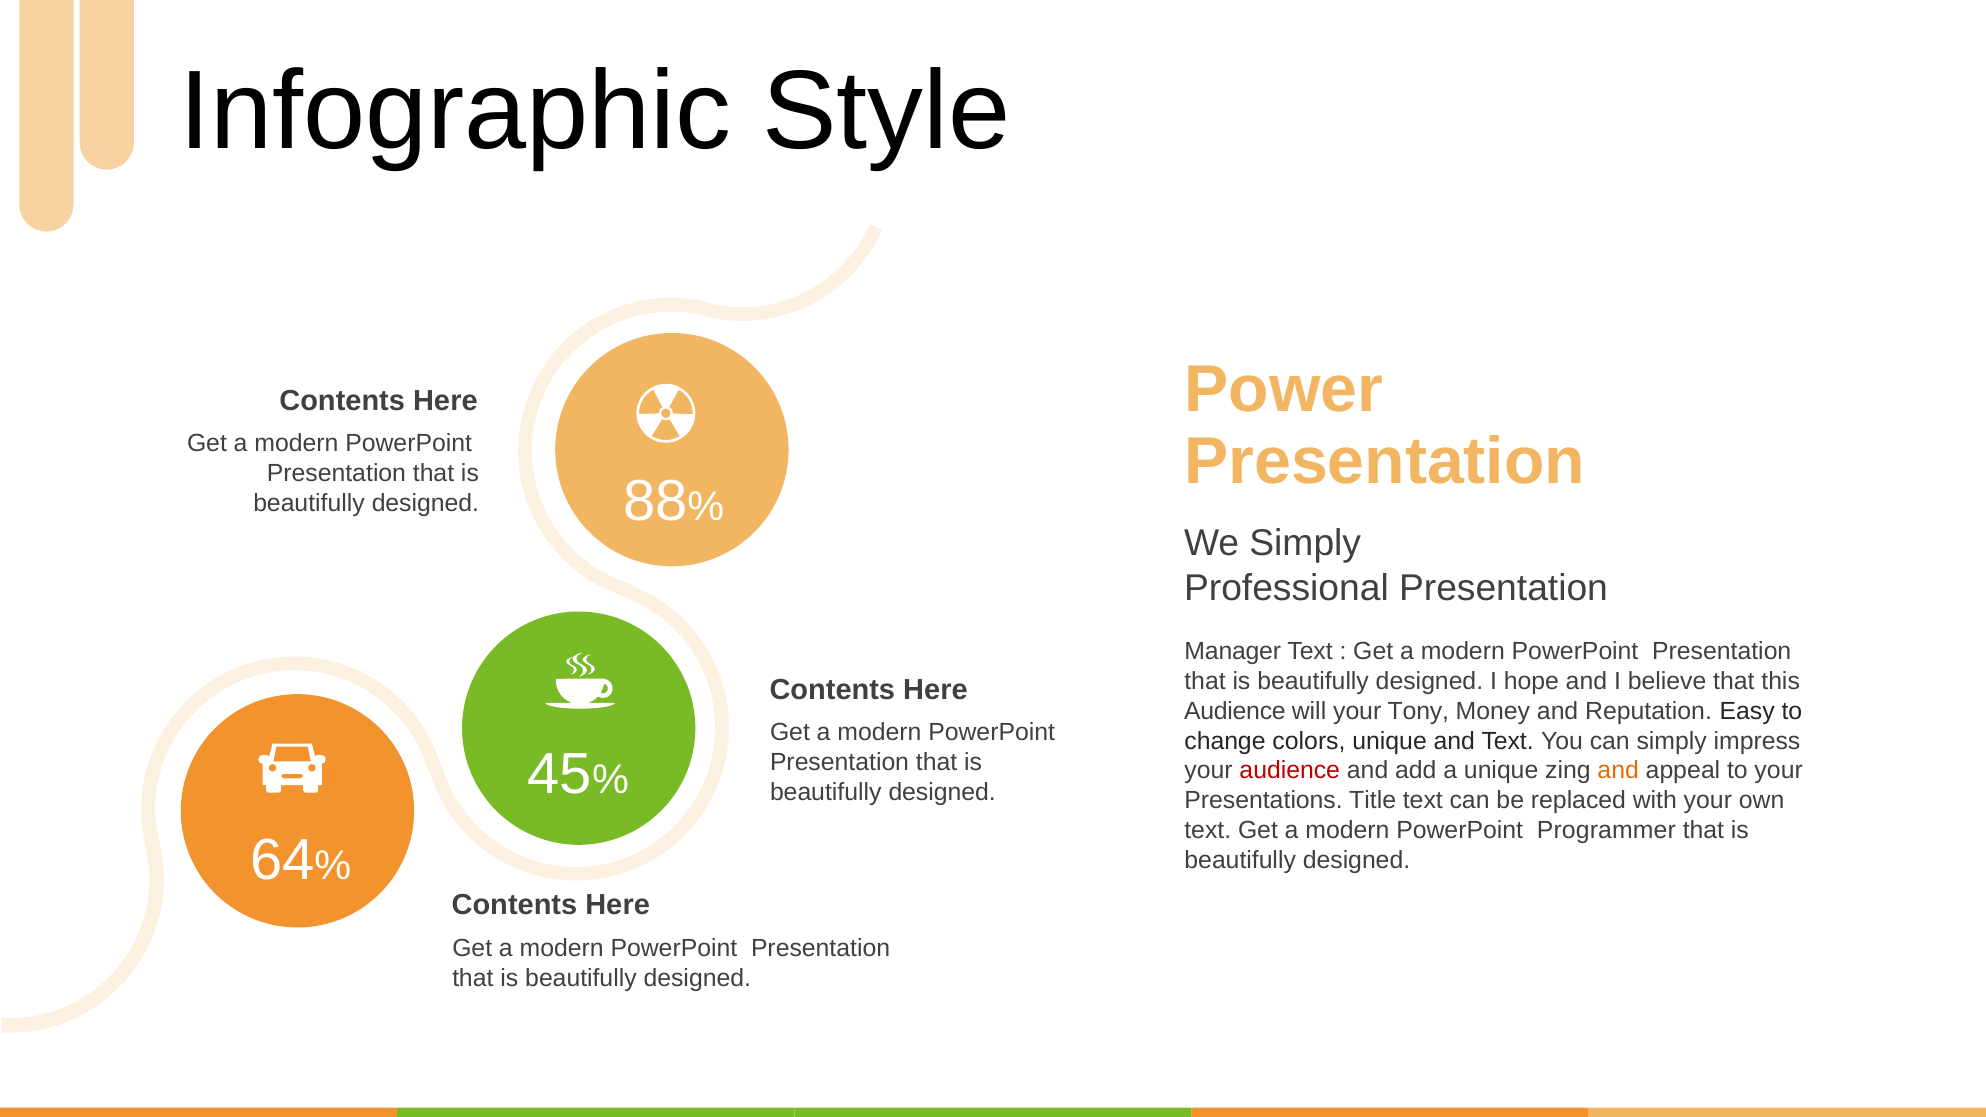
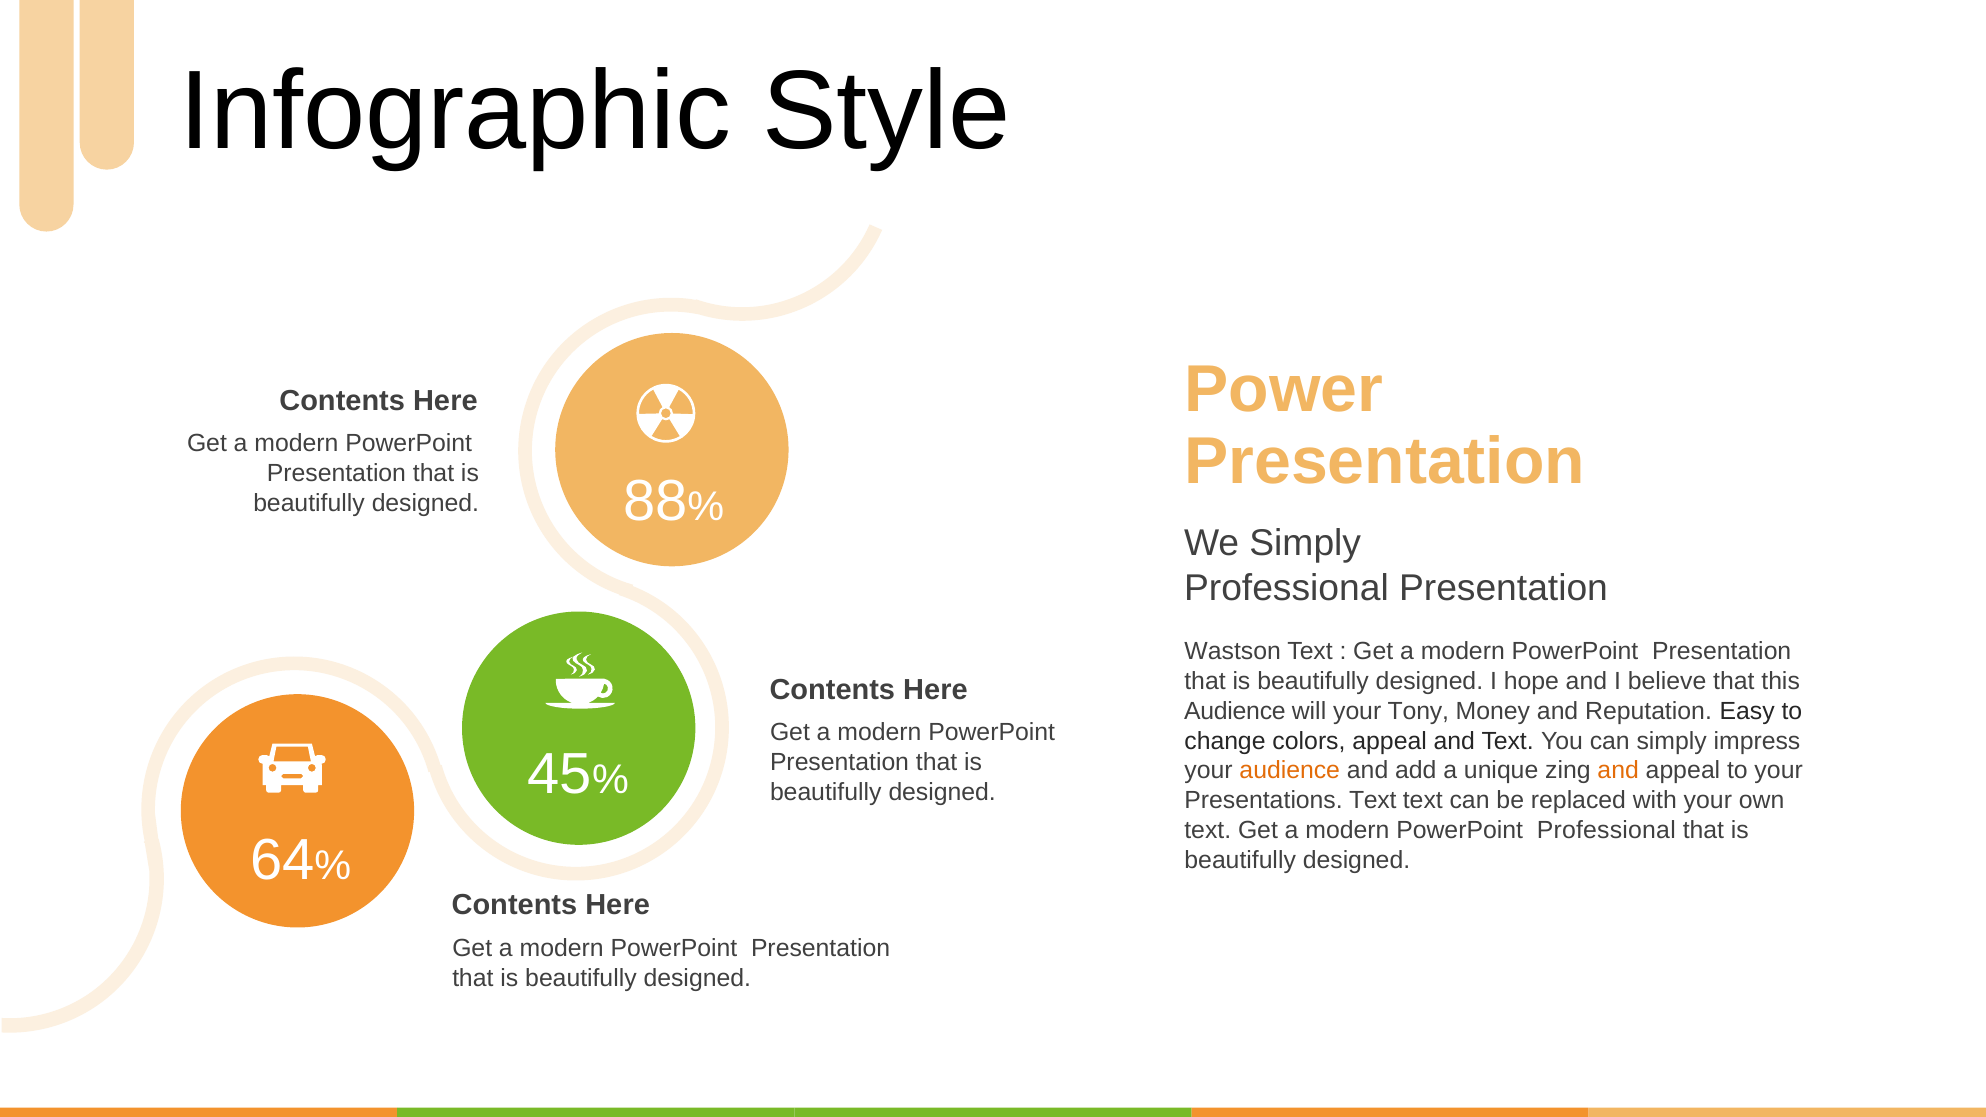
Manager: Manager -> Wastson (1233, 652)
colors unique: unique -> appeal (1390, 741)
audience colour: red -> orange (1290, 771)
Presentations Title: Title -> Text (1373, 800)
PowerPoint Programmer: Programmer -> Professional (1606, 830)
